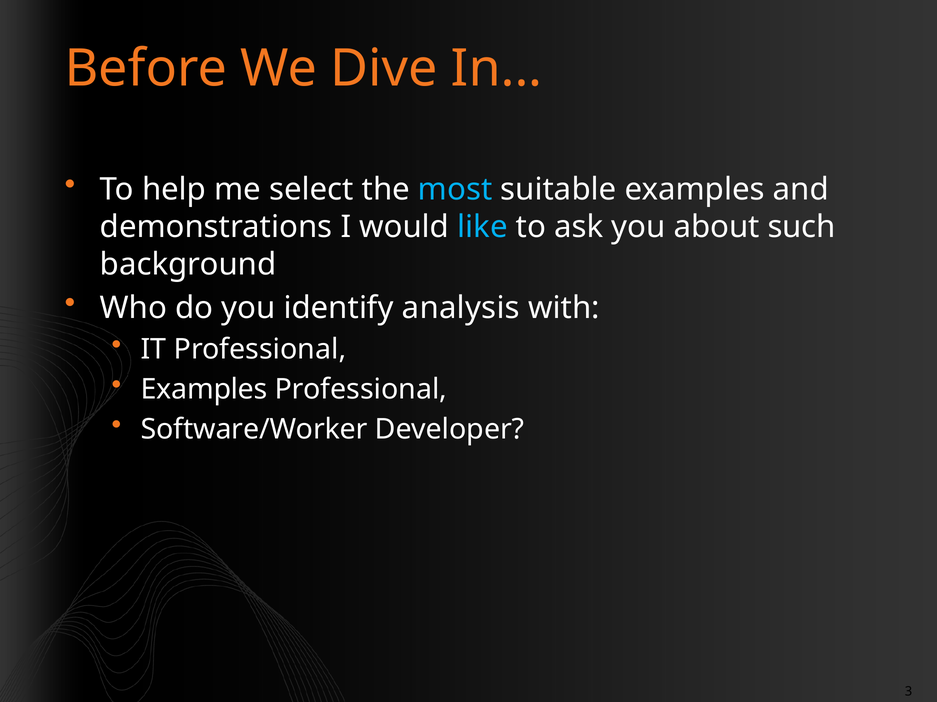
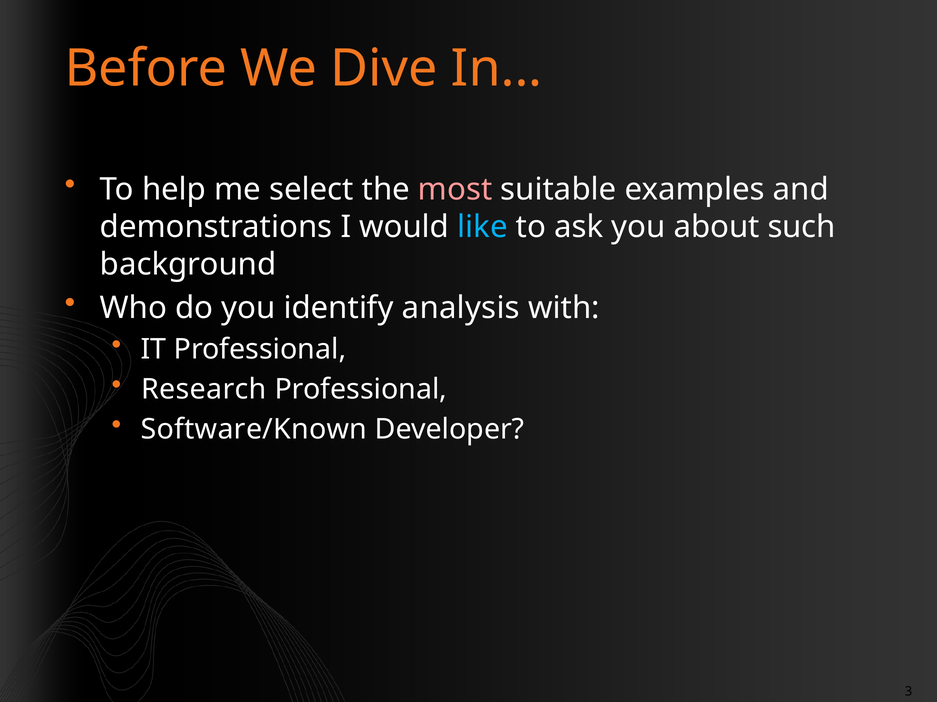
most colour: light blue -> pink (455, 190)
Examples: Examples -> Research (204, 390)
Software/Worker: Software/Worker -> Software/Known (254, 430)
